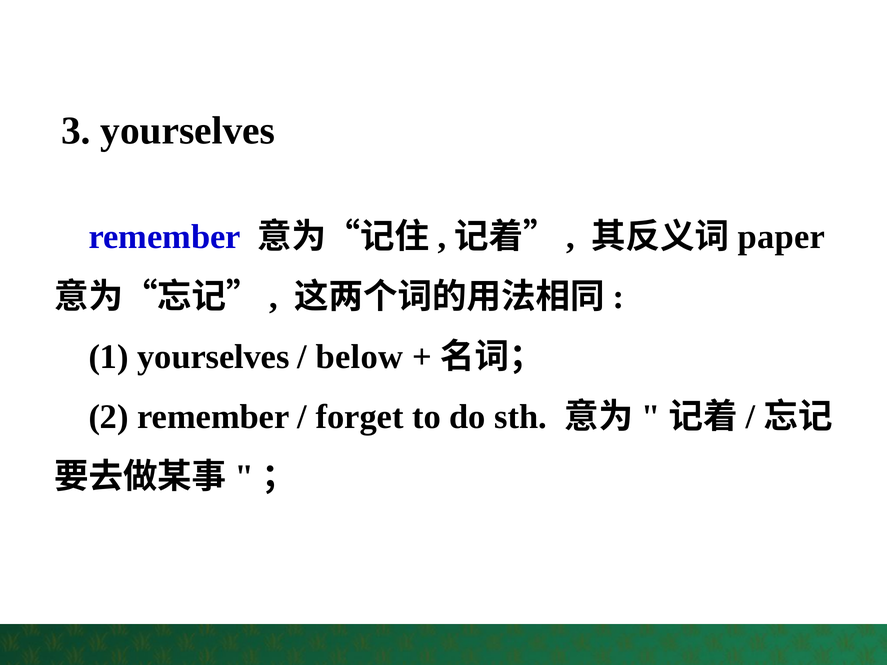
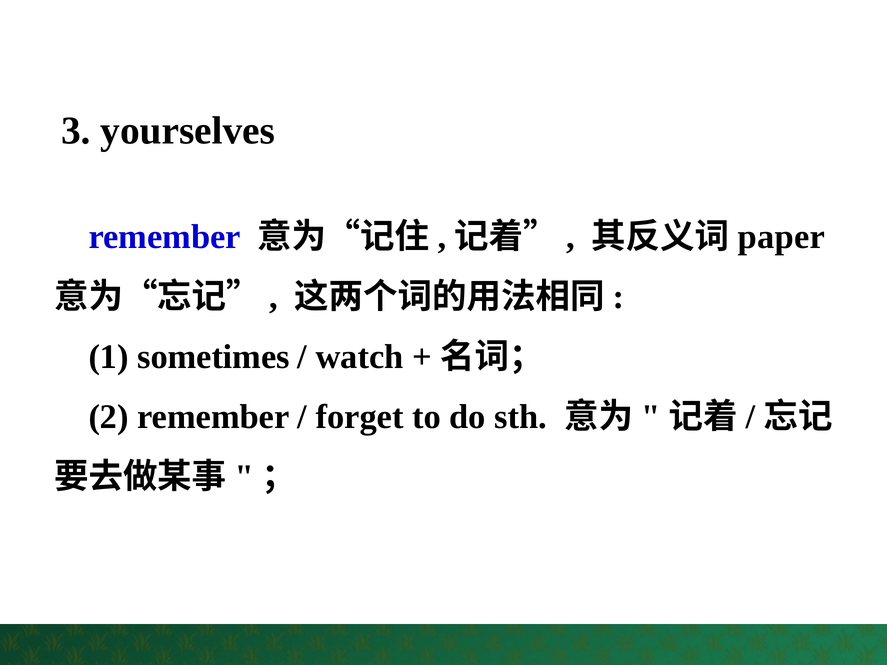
1 yourselves: yourselves -> sometimes (213, 357)
below: below -> watch (360, 357)
